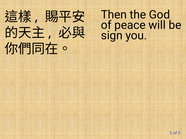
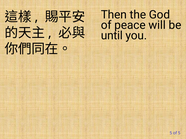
sign: sign -> until (112, 36)
